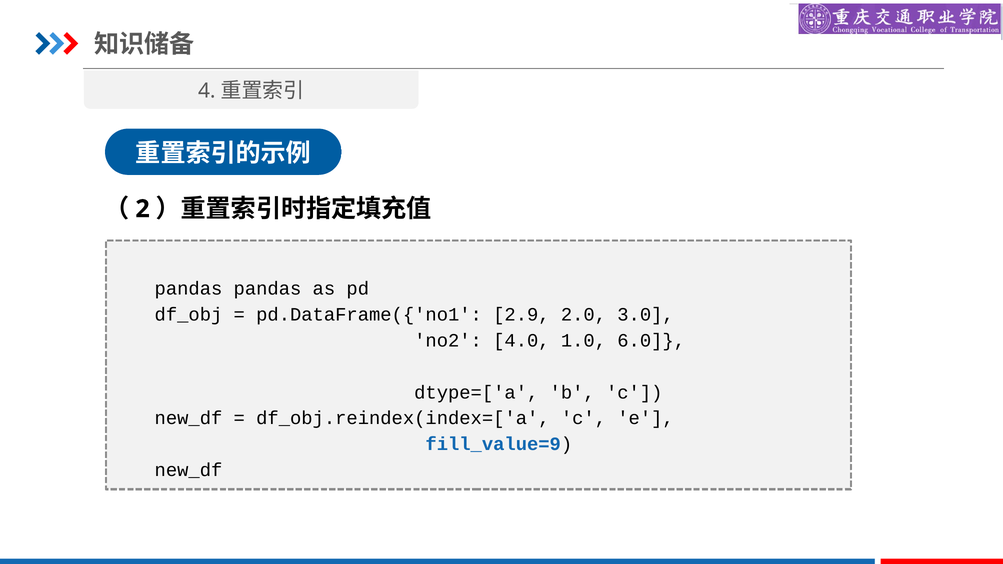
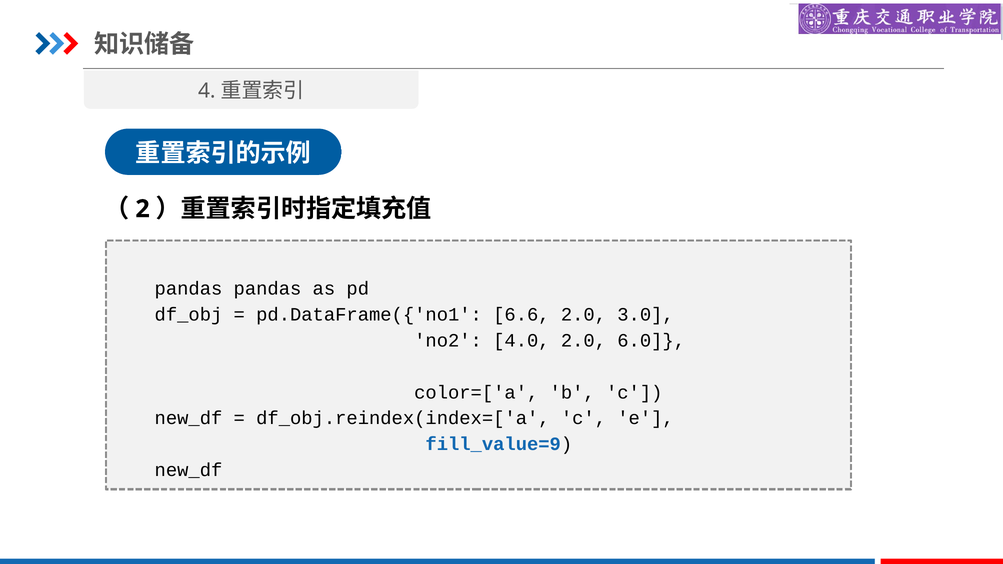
2.9: 2.9 -> 6.6 (521, 315)
4.0 1.0: 1.0 -> 2.0 (583, 341)
dtype=['a: dtype=['a -> color=['a (476, 393)
